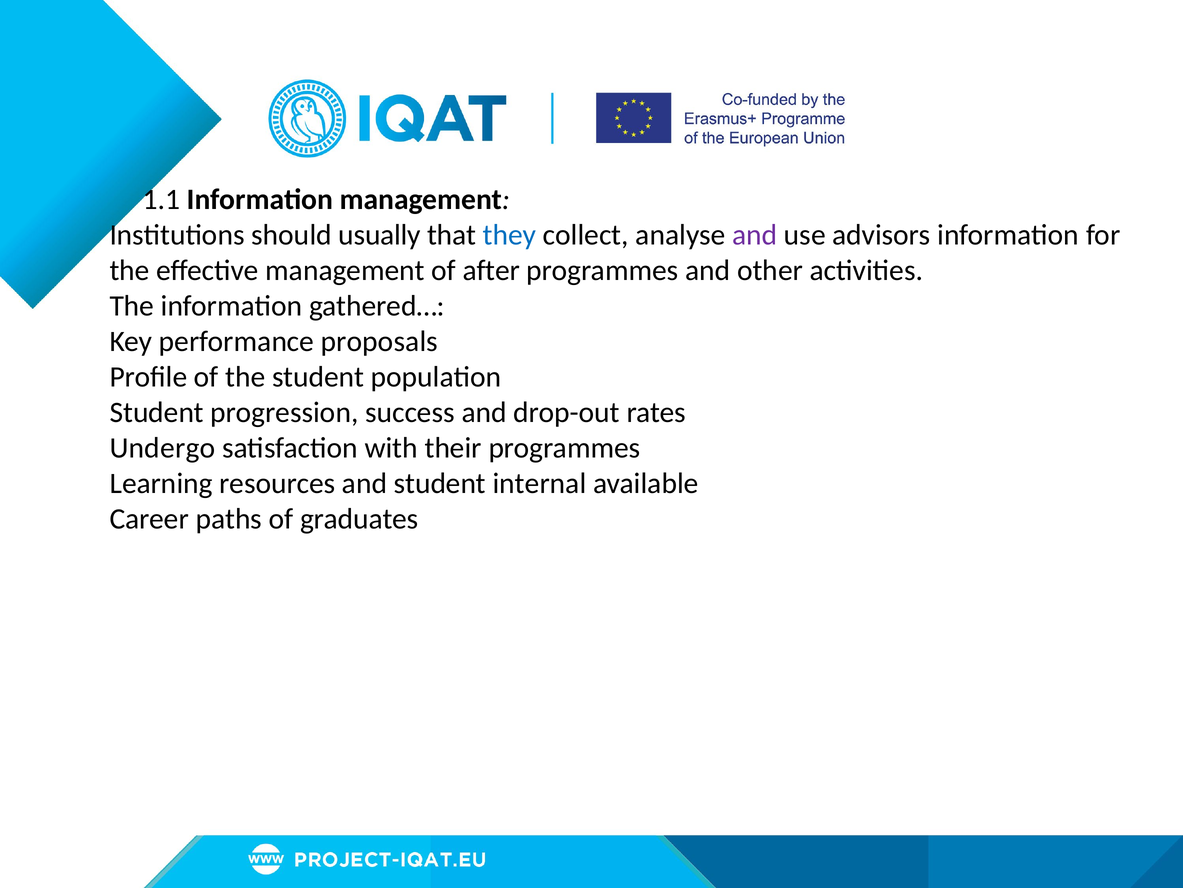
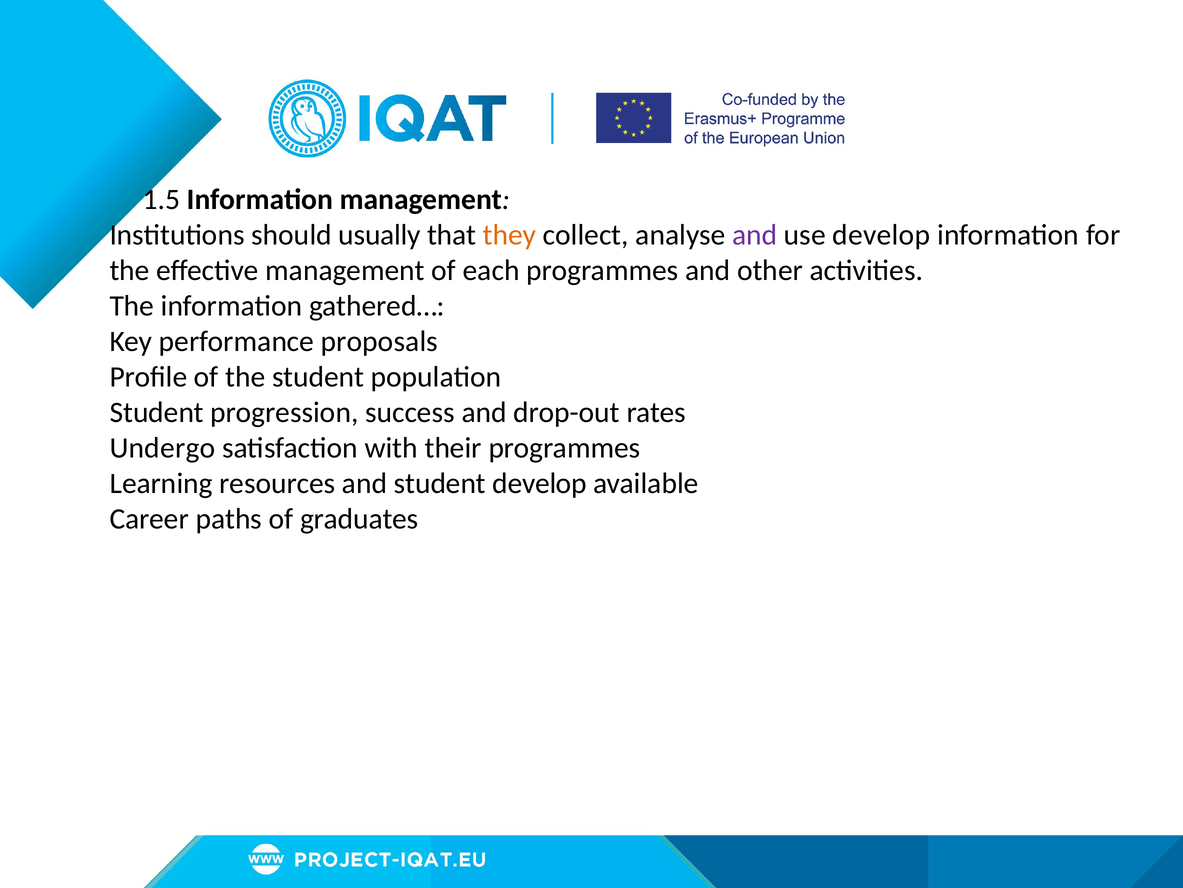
1.1: 1.1 -> 1.5 (162, 199)
they colour: blue -> orange (510, 235)
use advisors: advisors -> develop (881, 235)
after: after -> each (491, 270)
student internal: internal -> develop (540, 483)
